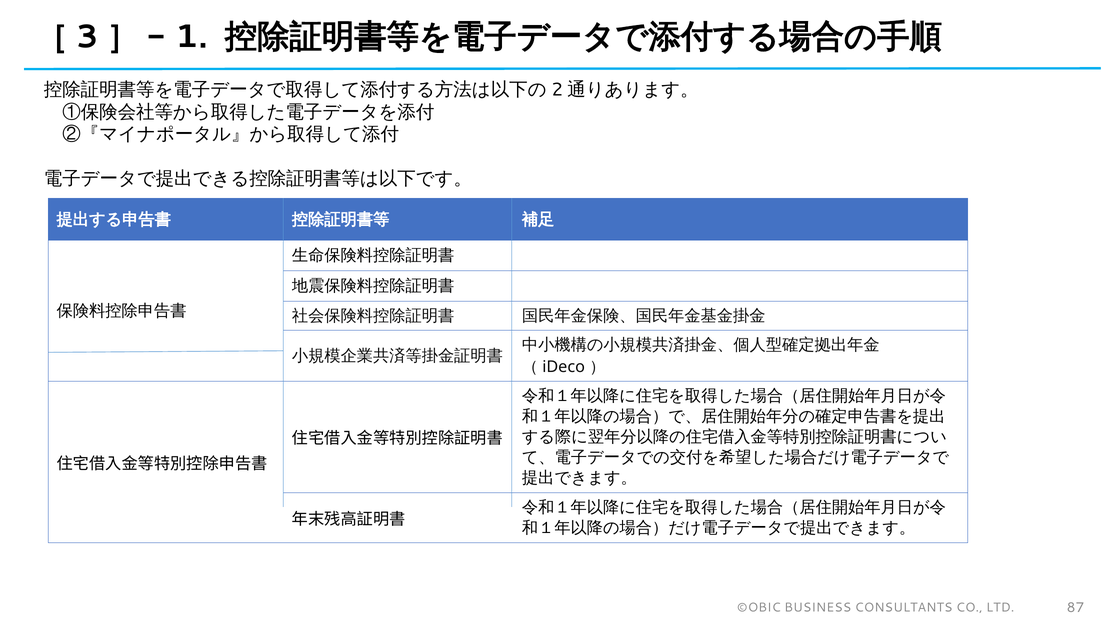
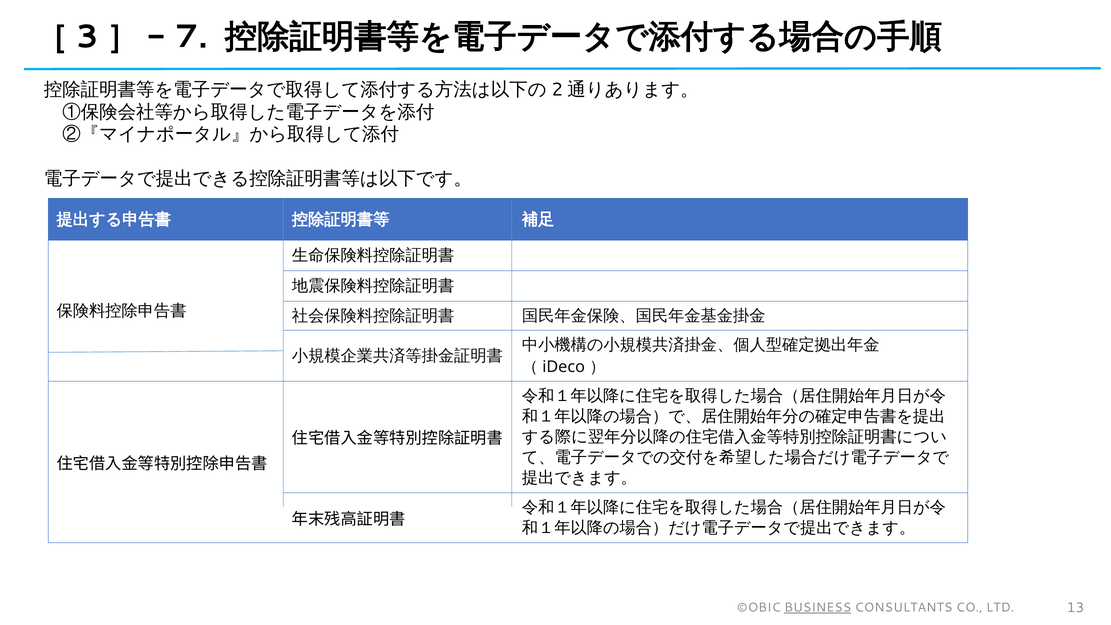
1: 1 -> 7 (191, 37)
BUSINESS underline: none -> present (818, 607)
87: 87 -> 13 (1076, 608)
